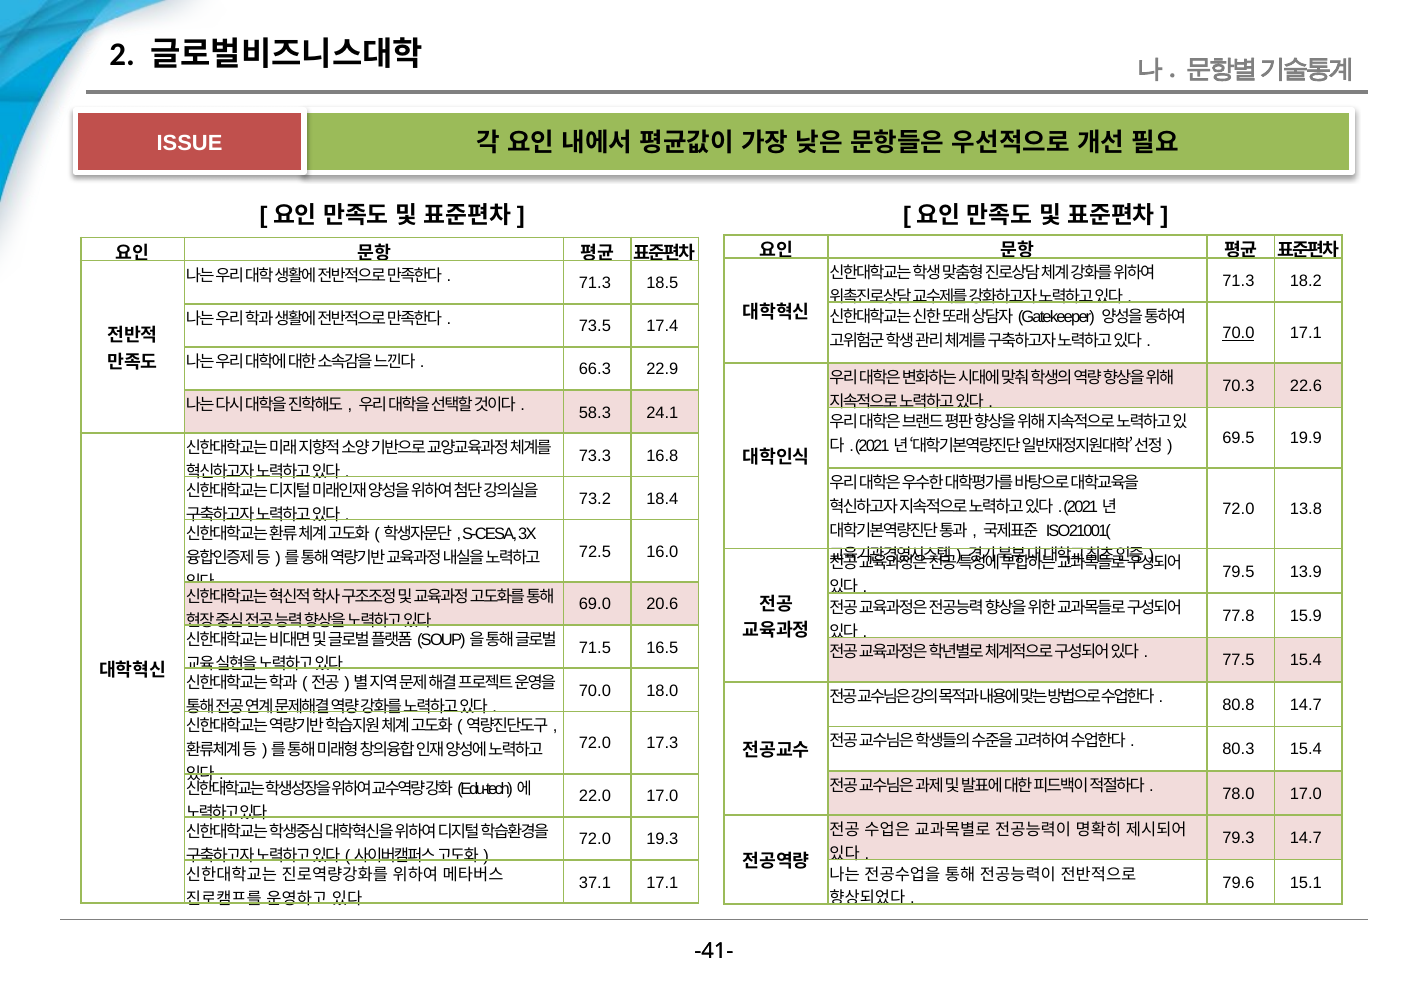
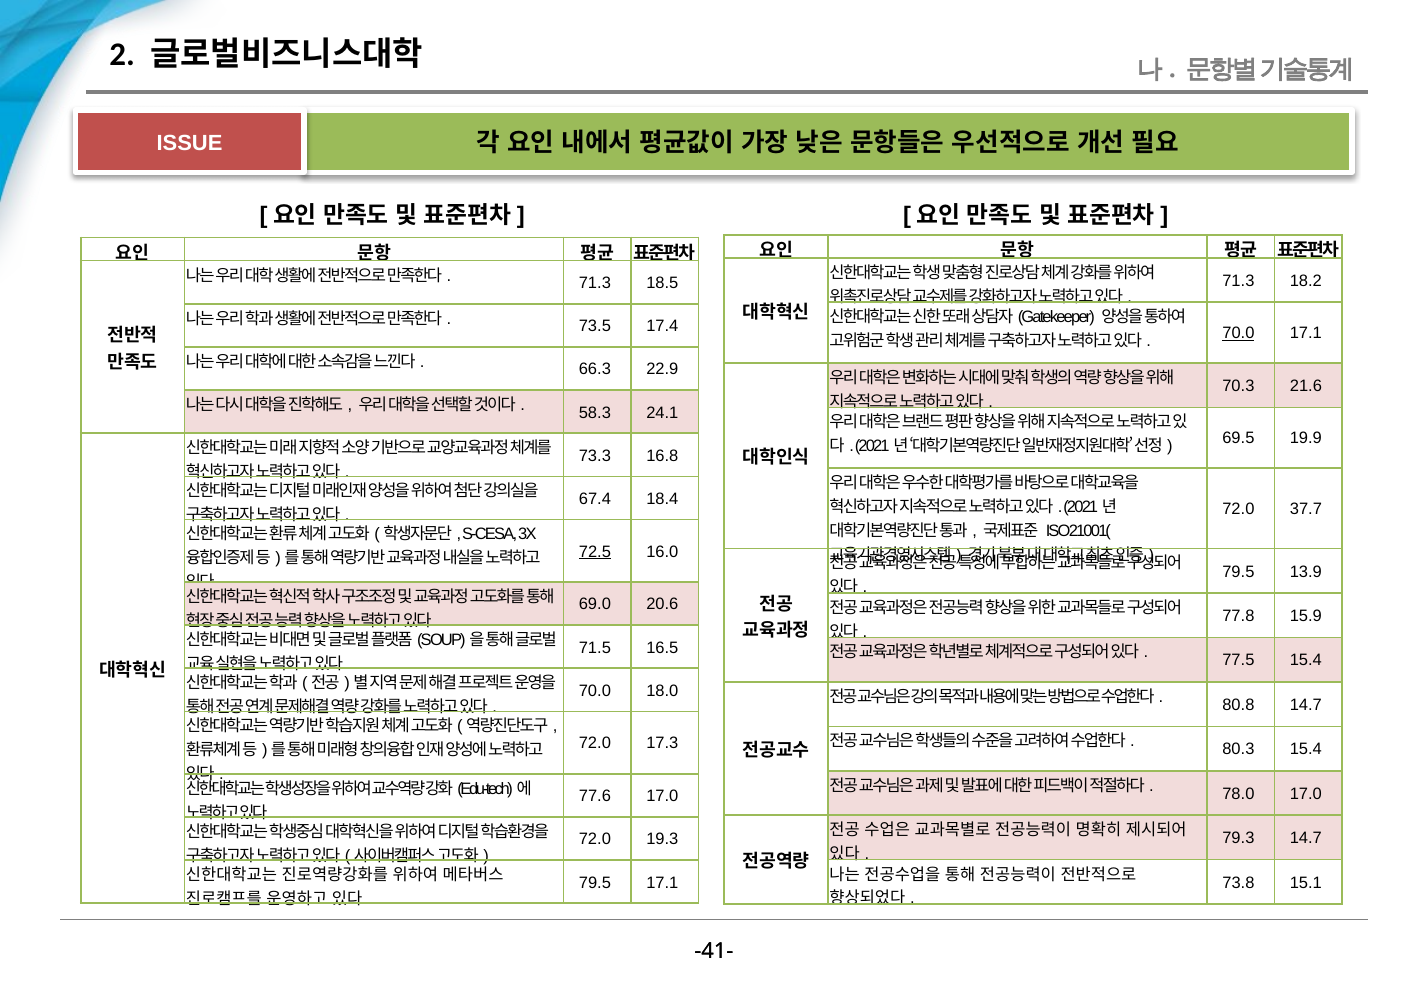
22.6: 22.6 -> 21.6 (1306, 386)
73.2: 73.2 -> 67.4 (595, 499)
13.8: 13.8 -> 37.7 (1306, 509)
72.5 underline: none -> present (595, 552)
22.0: 22.0 -> 77.6 (595, 797)
37.1: 37.1 -> 79.5 (595, 883)
79.6: 79.6 -> 73.8 (1238, 883)
